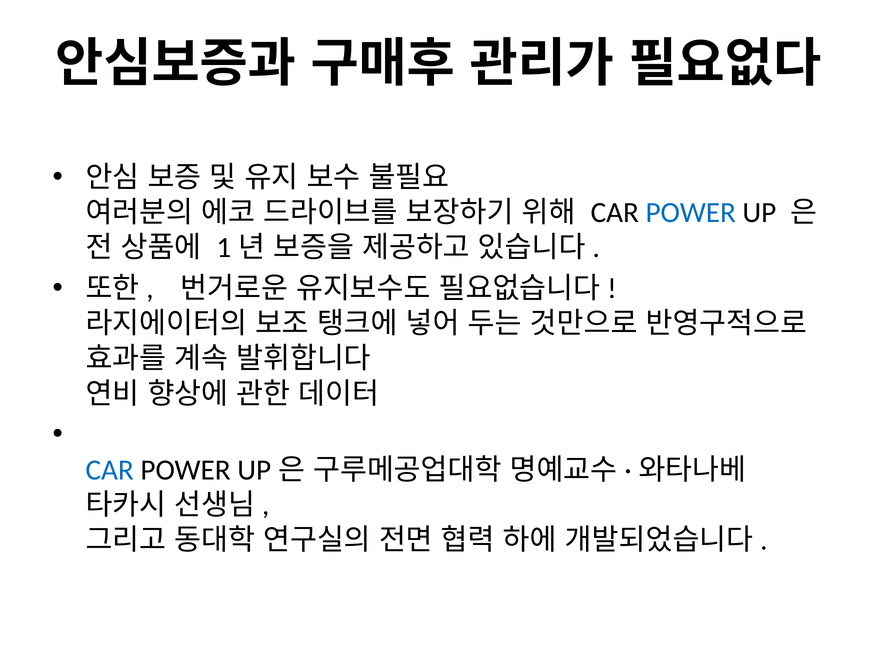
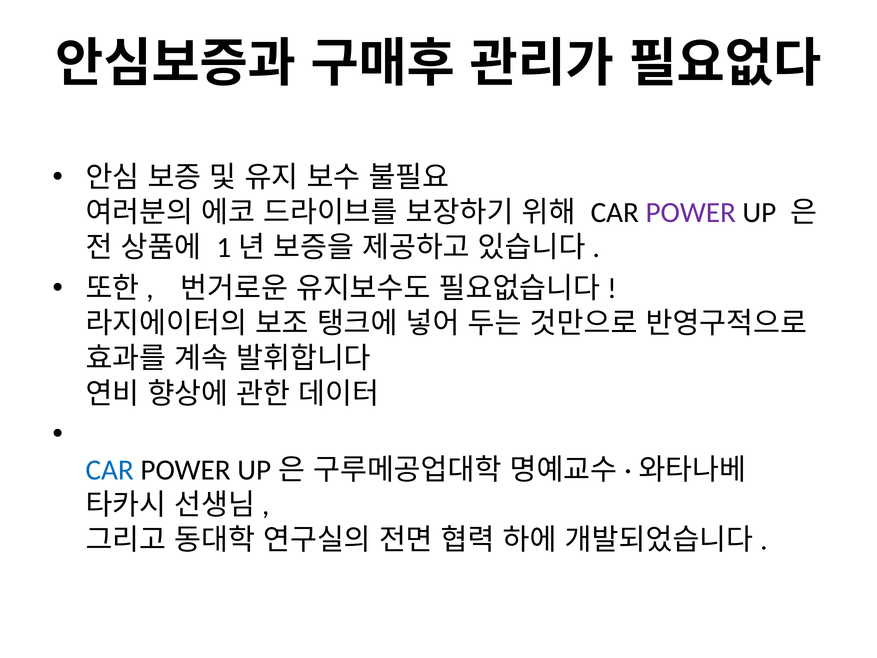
POWER colour: blue -> purple (691, 213)
